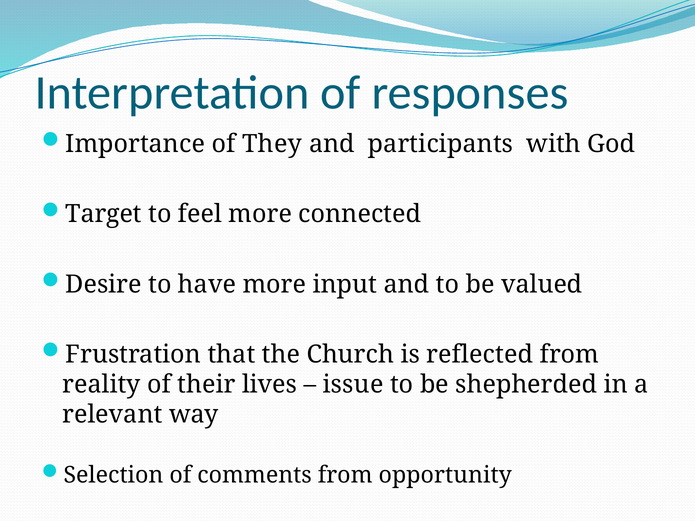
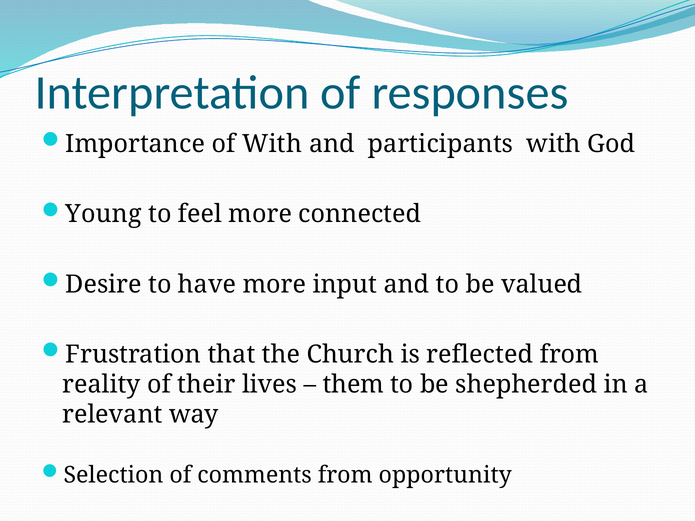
of They: They -> With (272, 144)
Target: Target -> Young (104, 214)
issue: issue -> them (353, 385)
